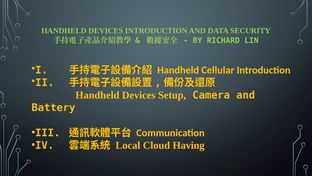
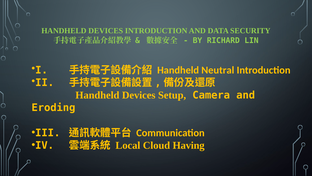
Cellular: Cellular -> Neutral (218, 70)
Battery: Battery -> Eroding (53, 107)
